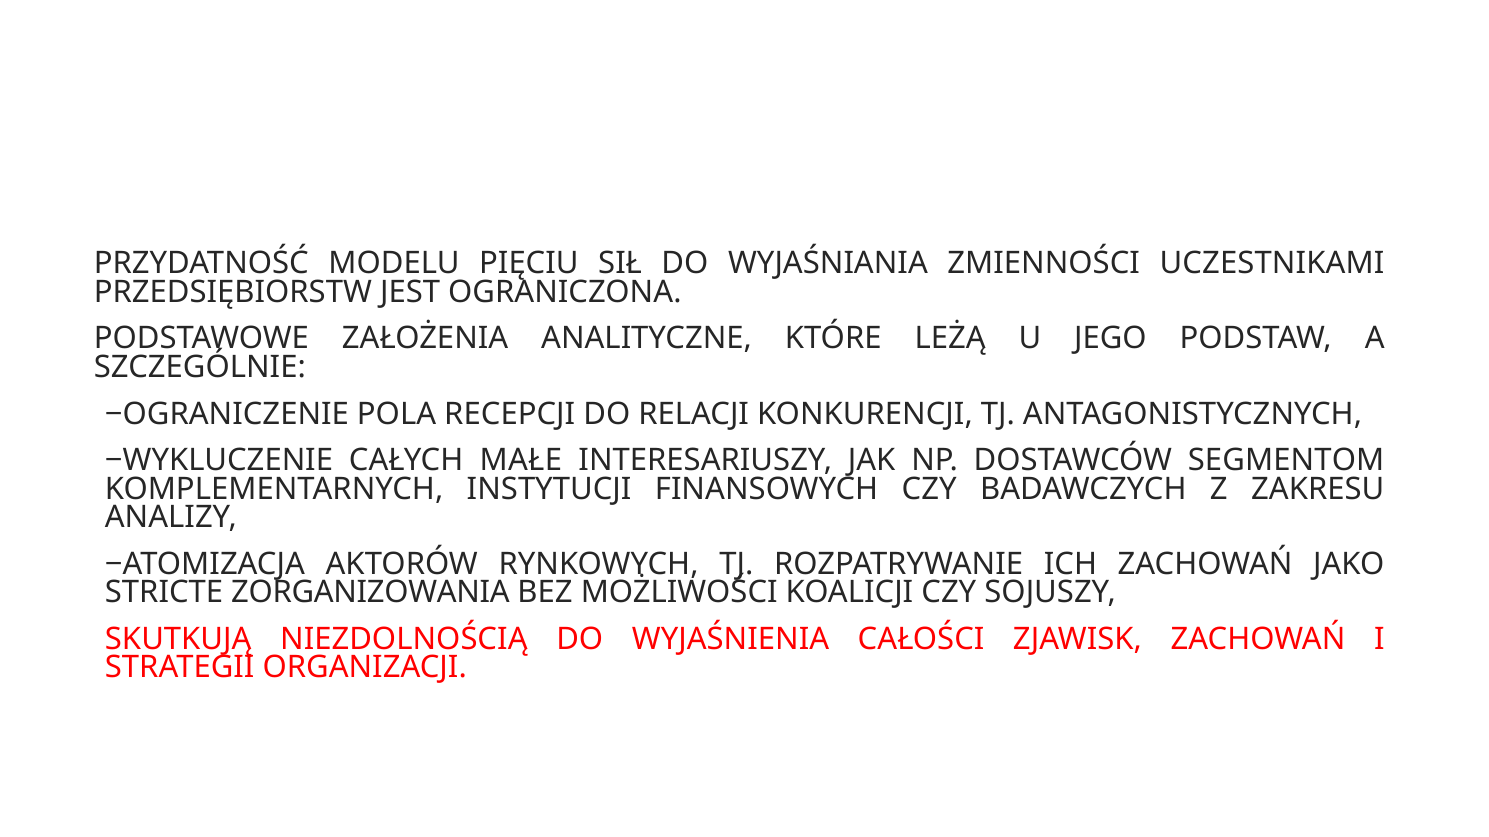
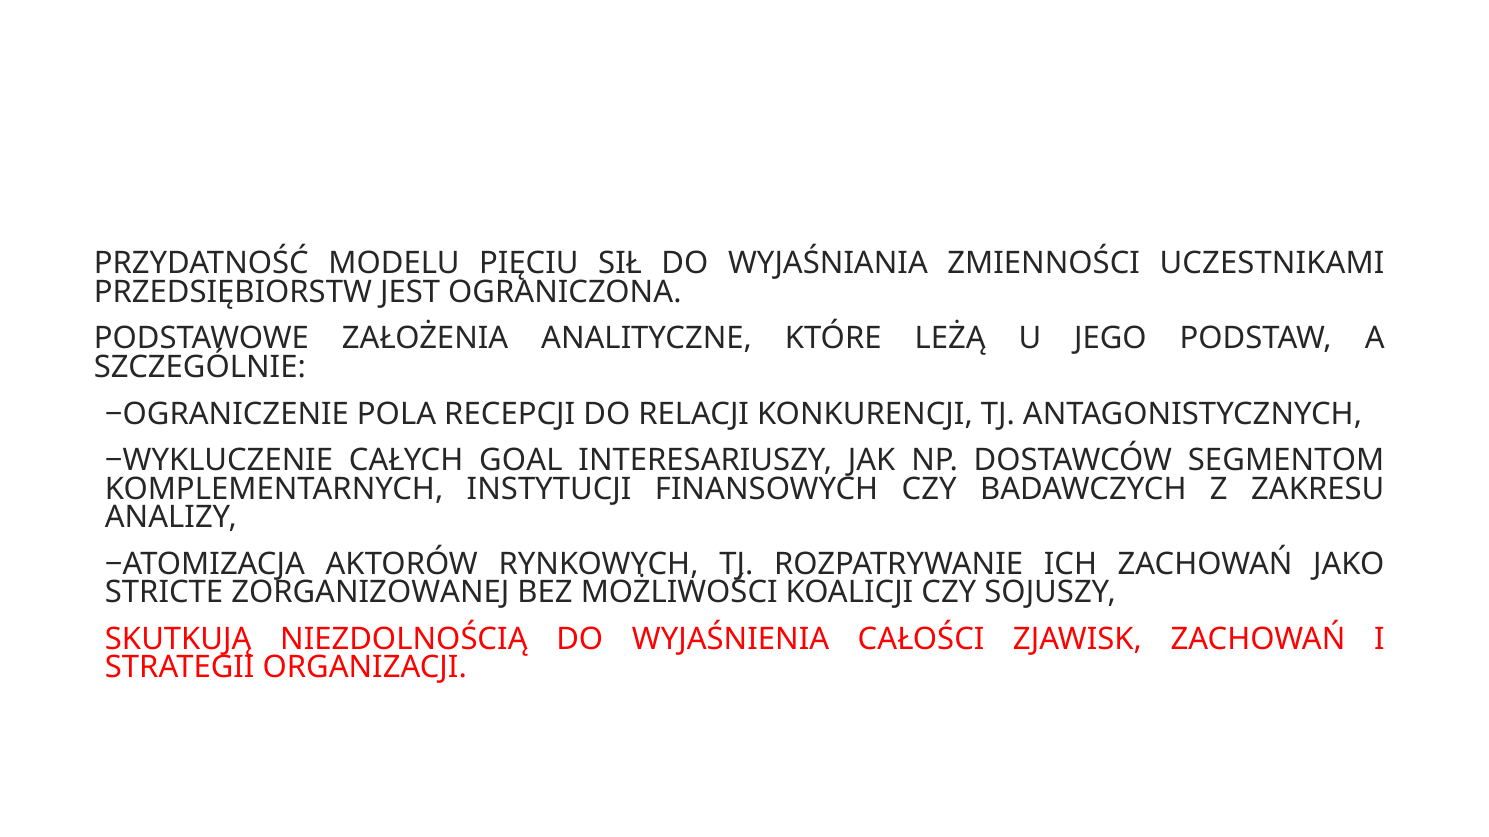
MAŁE: MAŁE -> GOAL (521, 461)
ZORGANIZOWANIA: ZORGANIZOWANIA -> ZORGANIZOWANEJ (370, 593)
